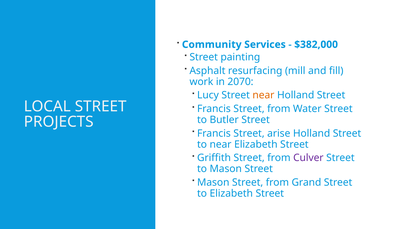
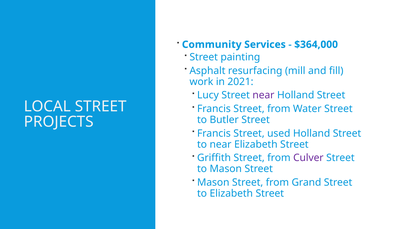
$382,000: $382,000 -> $364,000 (316, 45)
2070: 2070 -> 2021 (240, 82)
near colour: orange -> purple (263, 95)
arise: arise -> used (279, 133)
